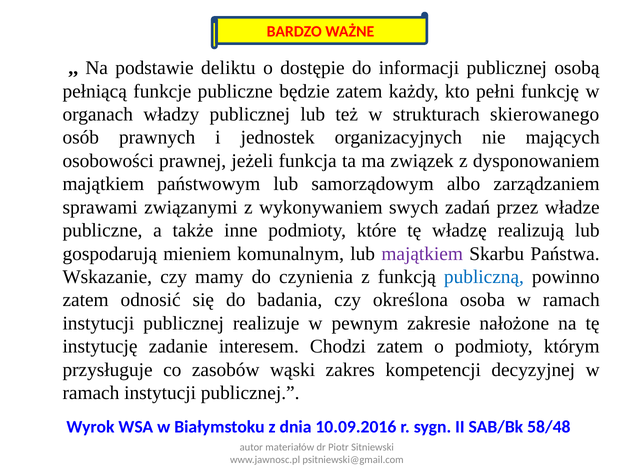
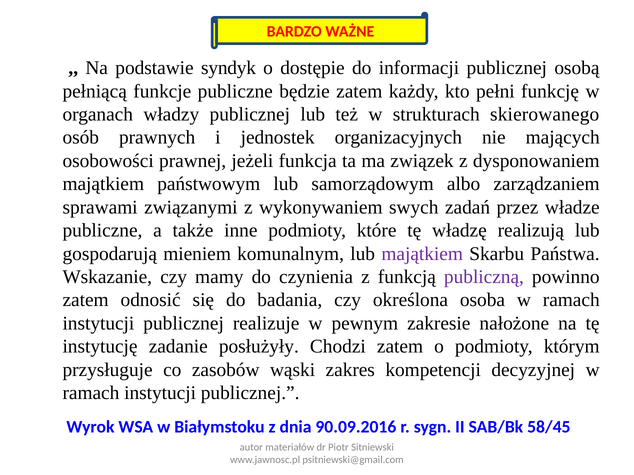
deliktu: deliktu -> syndyk (229, 68)
publiczną colour: blue -> purple (484, 277)
interesem: interesem -> posłużyły (259, 347)
10.09.2016: 10.09.2016 -> 90.09.2016 (356, 427)
58/48: 58/48 -> 58/45 (549, 427)
